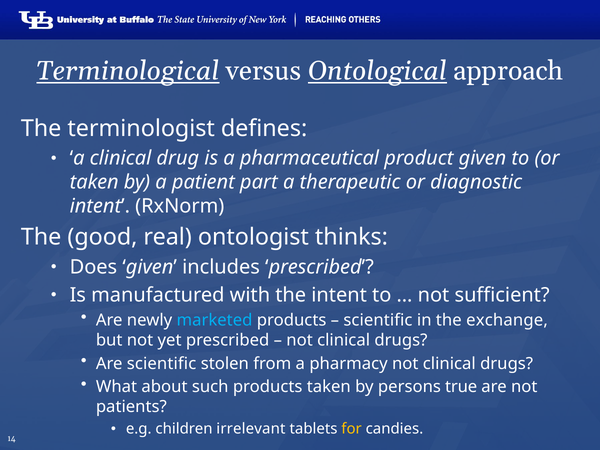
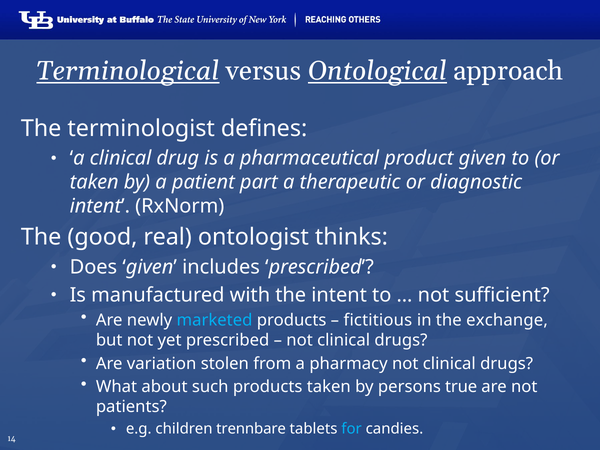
scientific: scientific -> fictitious (378, 320)
Are scientific: scientific -> variation (162, 363)
irrelevant: irrelevant -> trennbare (251, 429)
for colour: yellow -> light blue (352, 429)
